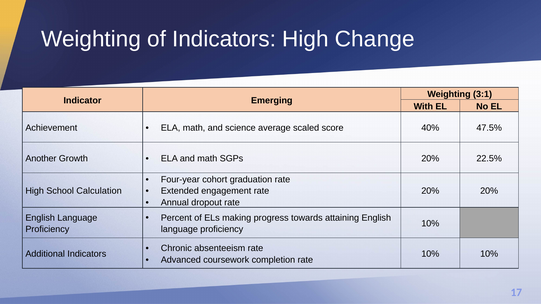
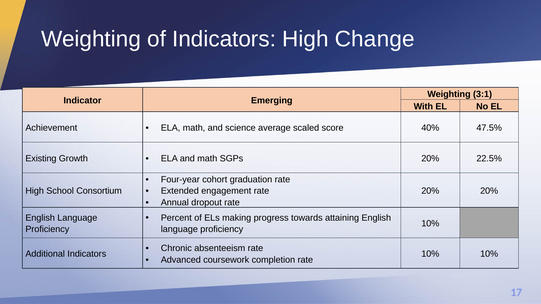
Another: Another -> Existing (41, 159)
Calculation: Calculation -> Consortium (99, 191)
